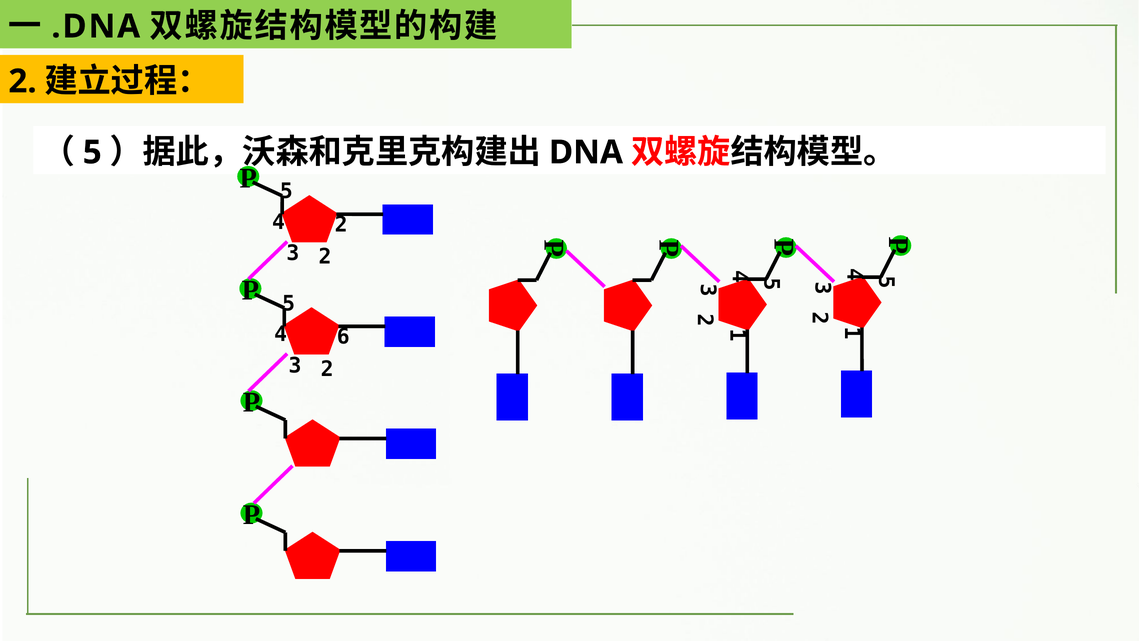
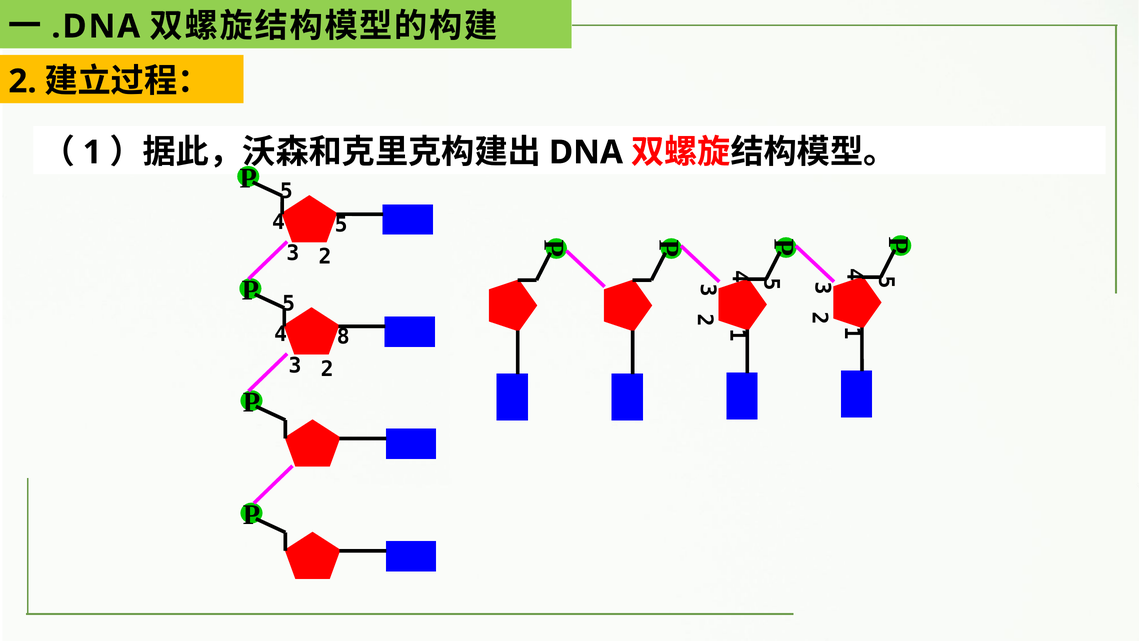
5: 5 -> 1 (92, 152)
4 2: 2 -> 5 (341, 224)
6: 6 -> 8 (343, 336)
